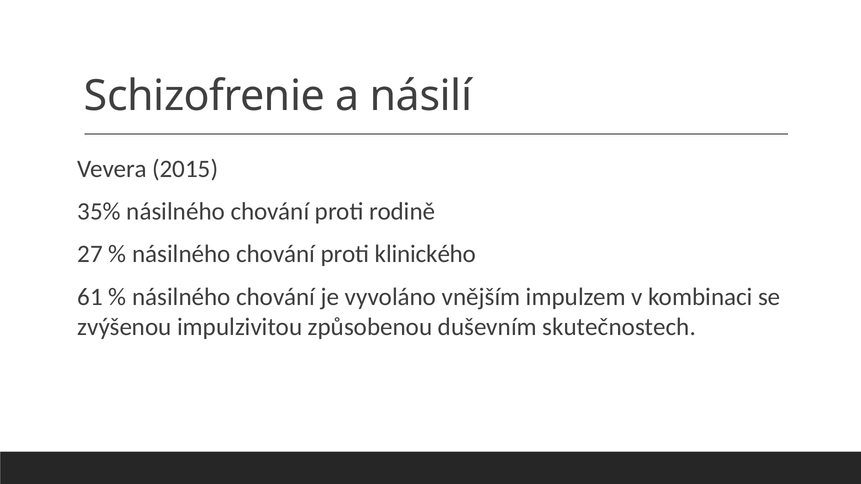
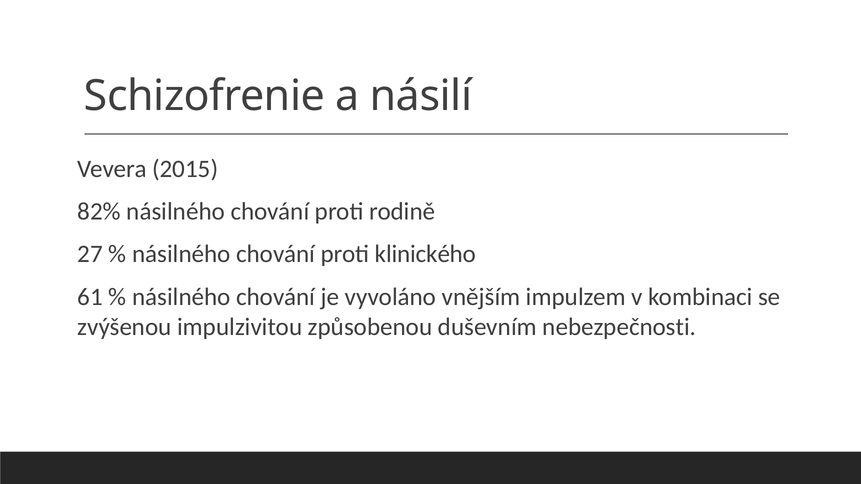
35%: 35% -> 82% (99, 212)
skutečnostech: skutečnostech -> nebezpečnosti (619, 327)
